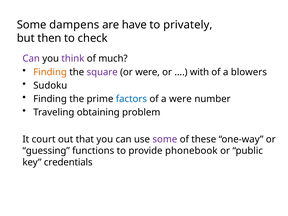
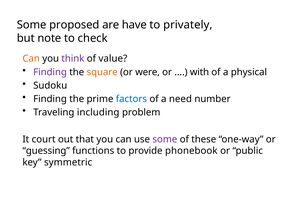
dampens: dampens -> proposed (74, 25)
then: then -> note (49, 38)
Can colour: purple -> orange (31, 59)
much: much -> value (113, 59)
Finding colour: orange -> purple (50, 72)
square colour: purple -> orange (102, 72)
blowers: blowers -> physical (249, 72)
a were: were -> need (180, 99)
obtaining: obtaining -> including (98, 112)
credentials: credentials -> symmetric (68, 162)
